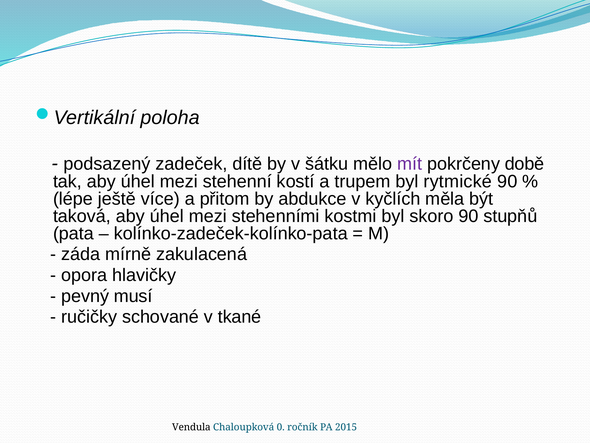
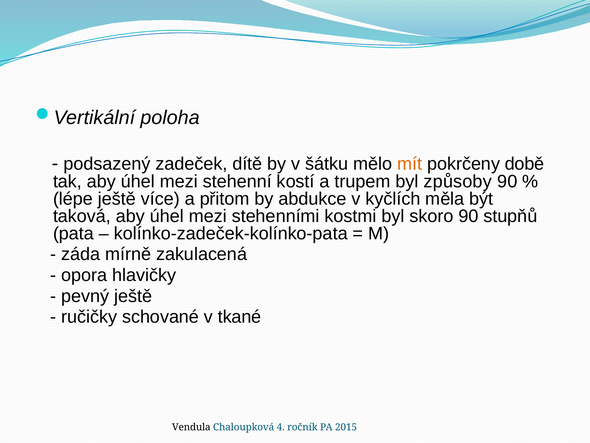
mít colour: purple -> orange (410, 164)
rytmické: rytmické -> způsoby (458, 181)
pevný musí: musí -> ještě (133, 296)
0: 0 -> 4 (281, 427)
